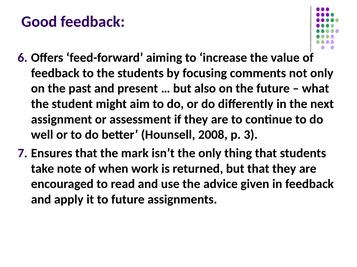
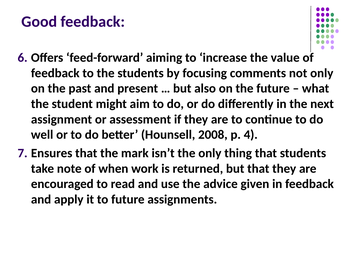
3: 3 -> 4 (251, 135)
